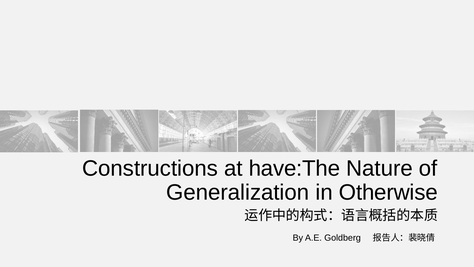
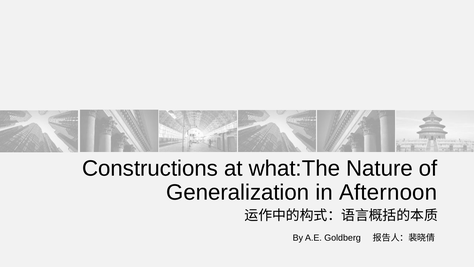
have:The: have:The -> what:The (294, 168)
Otherwise: Otherwise -> Afternoon (388, 192)
